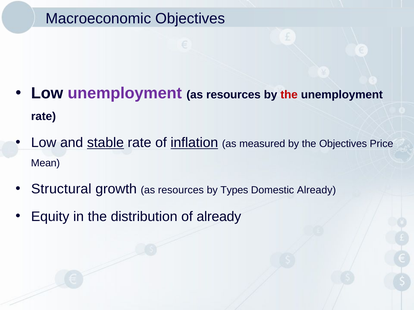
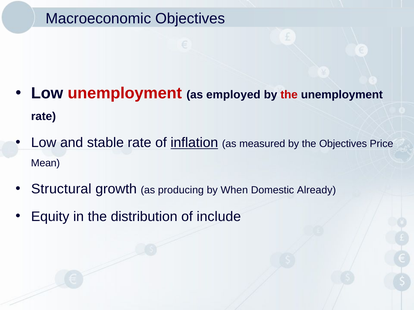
unemployment colour: purple -> red (125, 93)
resources: resources -> employed (233, 95)
stable underline: present -> none (105, 143)
growth as resources: resources -> producing (181, 190)
Types: Types -> When (234, 190)
of already: already -> include (219, 217)
